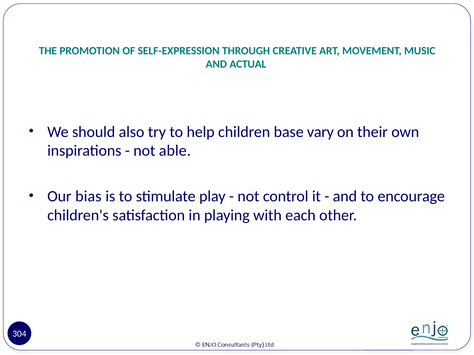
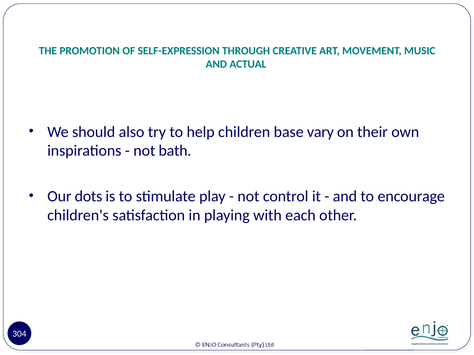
able: able -> bath (175, 151)
bias: bias -> dots (89, 197)
